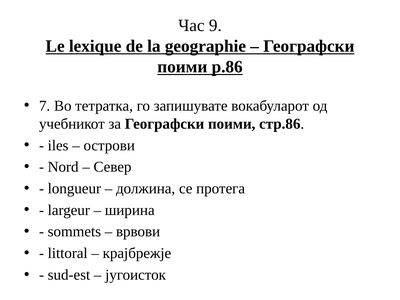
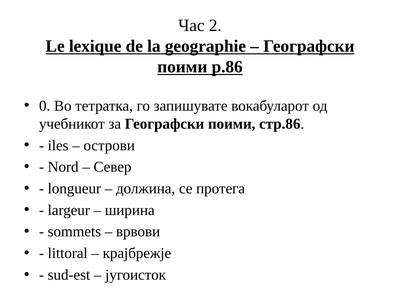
9: 9 -> 2 (215, 26)
7: 7 -> 0 (45, 106)
